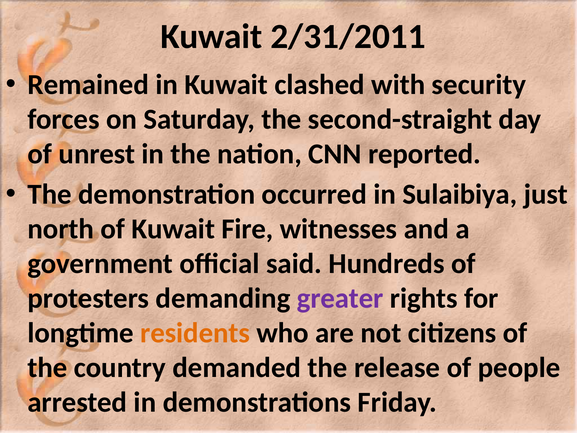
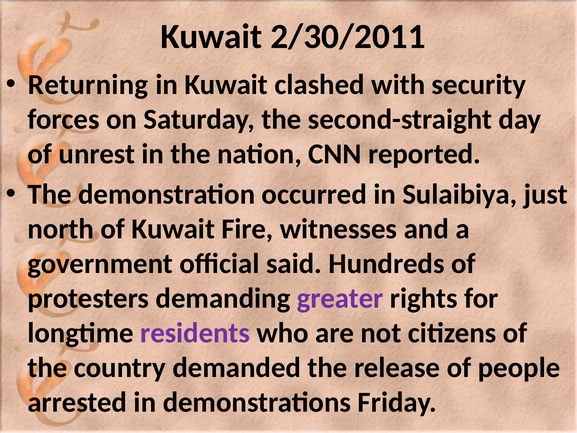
2/31/2011: 2/31/2011 -> 2/30/2011 (348, 37)
Remained: Remained -> Returning (88, 85)
residents colour: orange -> purple (195, 333)
